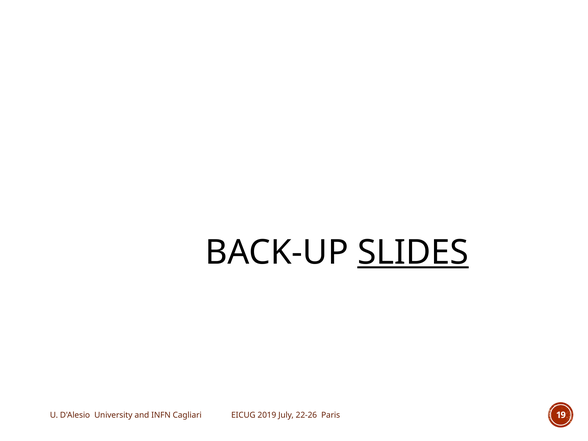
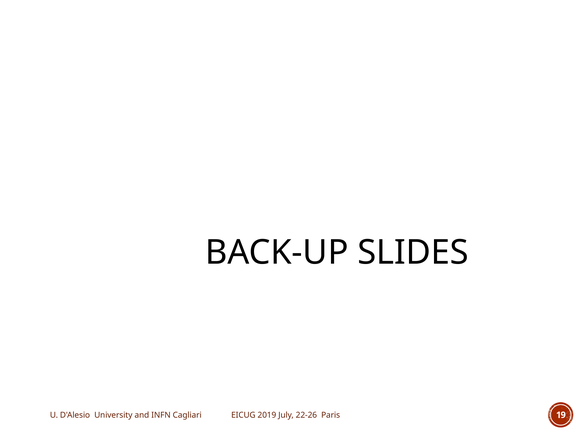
SLIDES underline: present -> none (413, 252)
